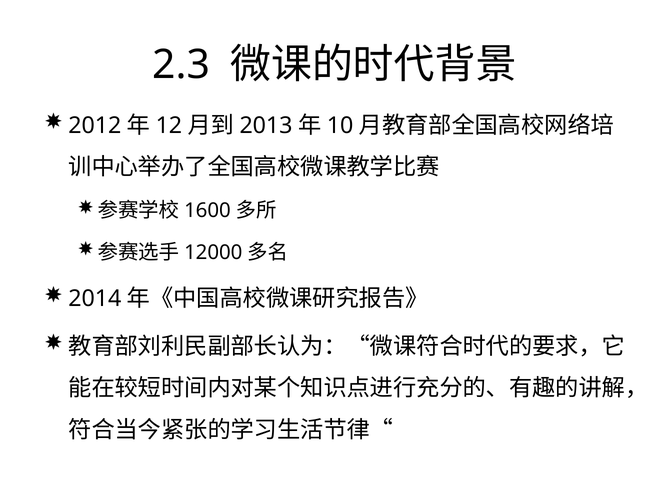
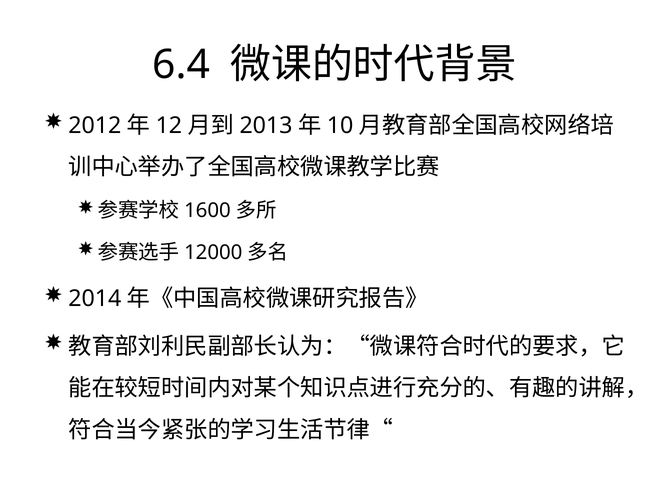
2.3: 2.3 -> 6.4 (181, 65)
